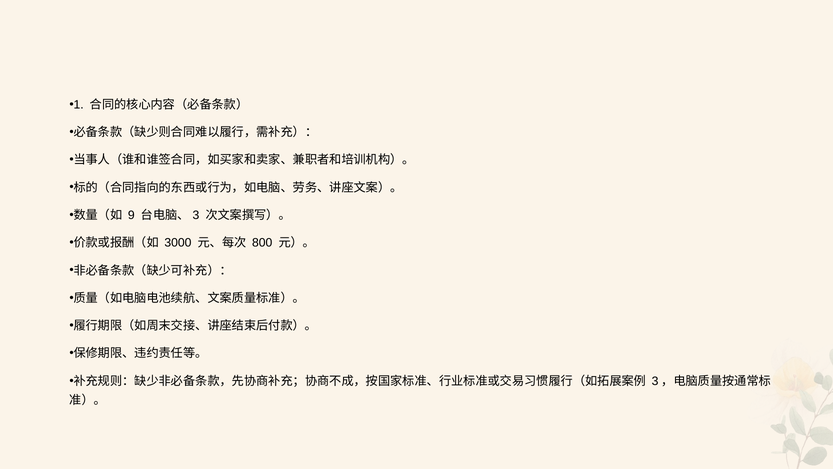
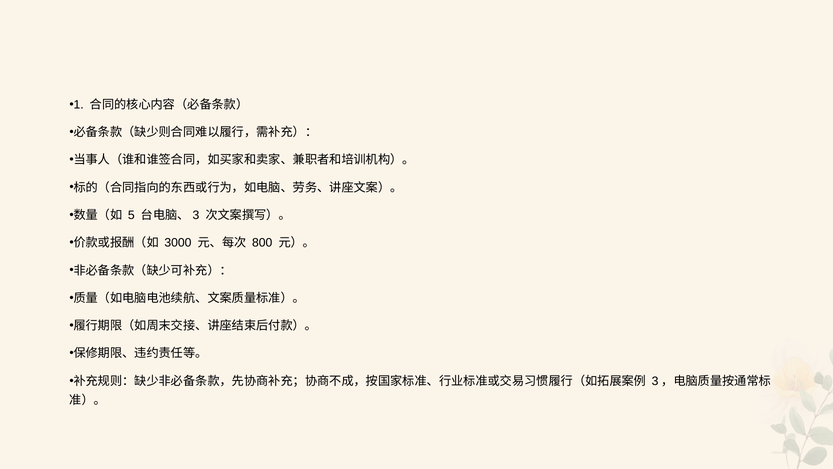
9: 9 -> 5 (131, 215)
